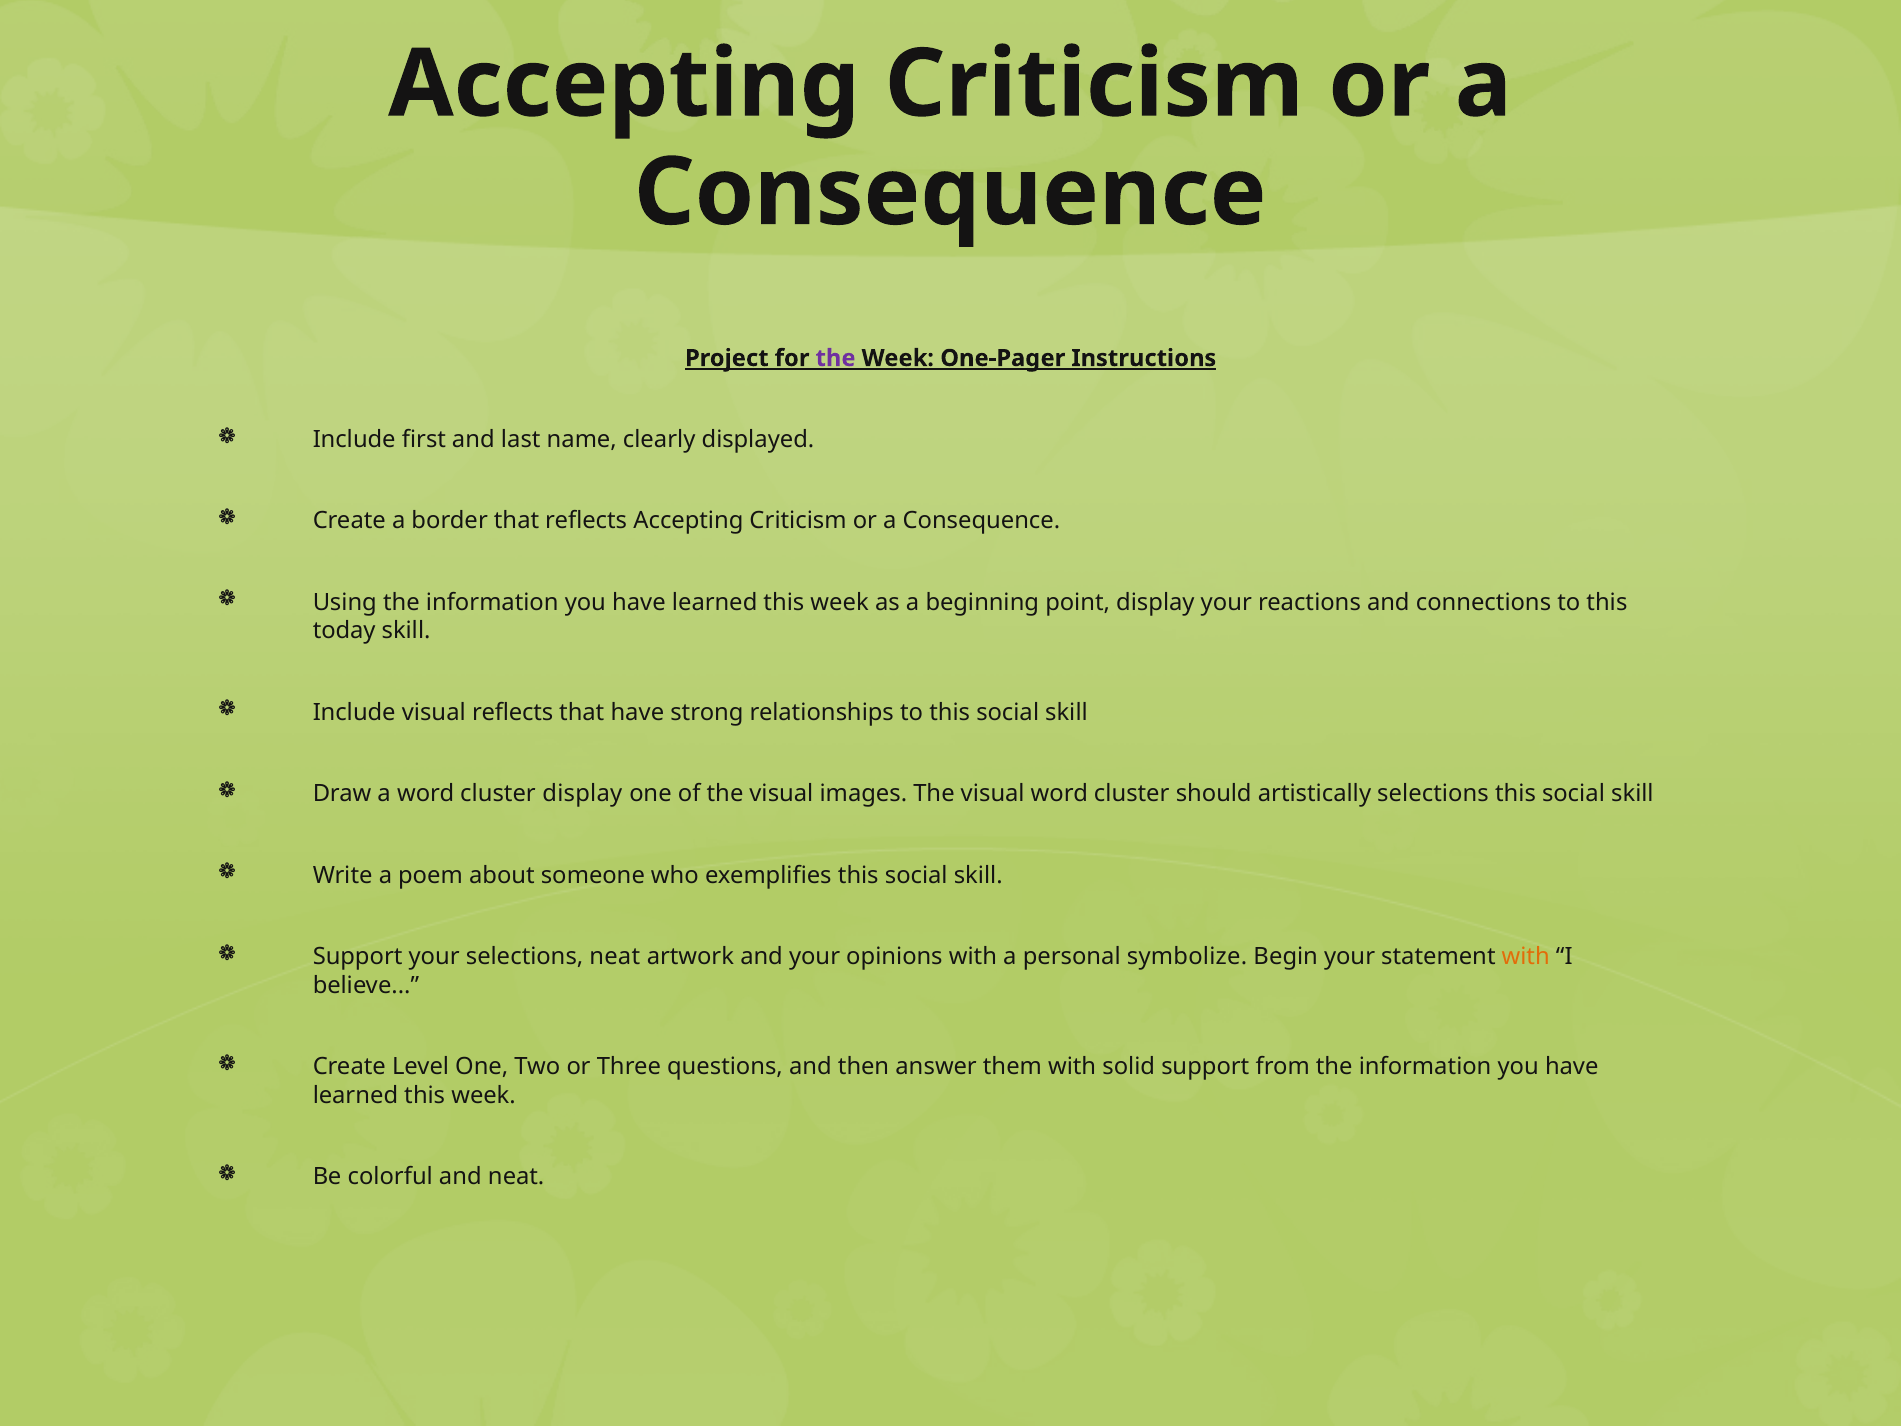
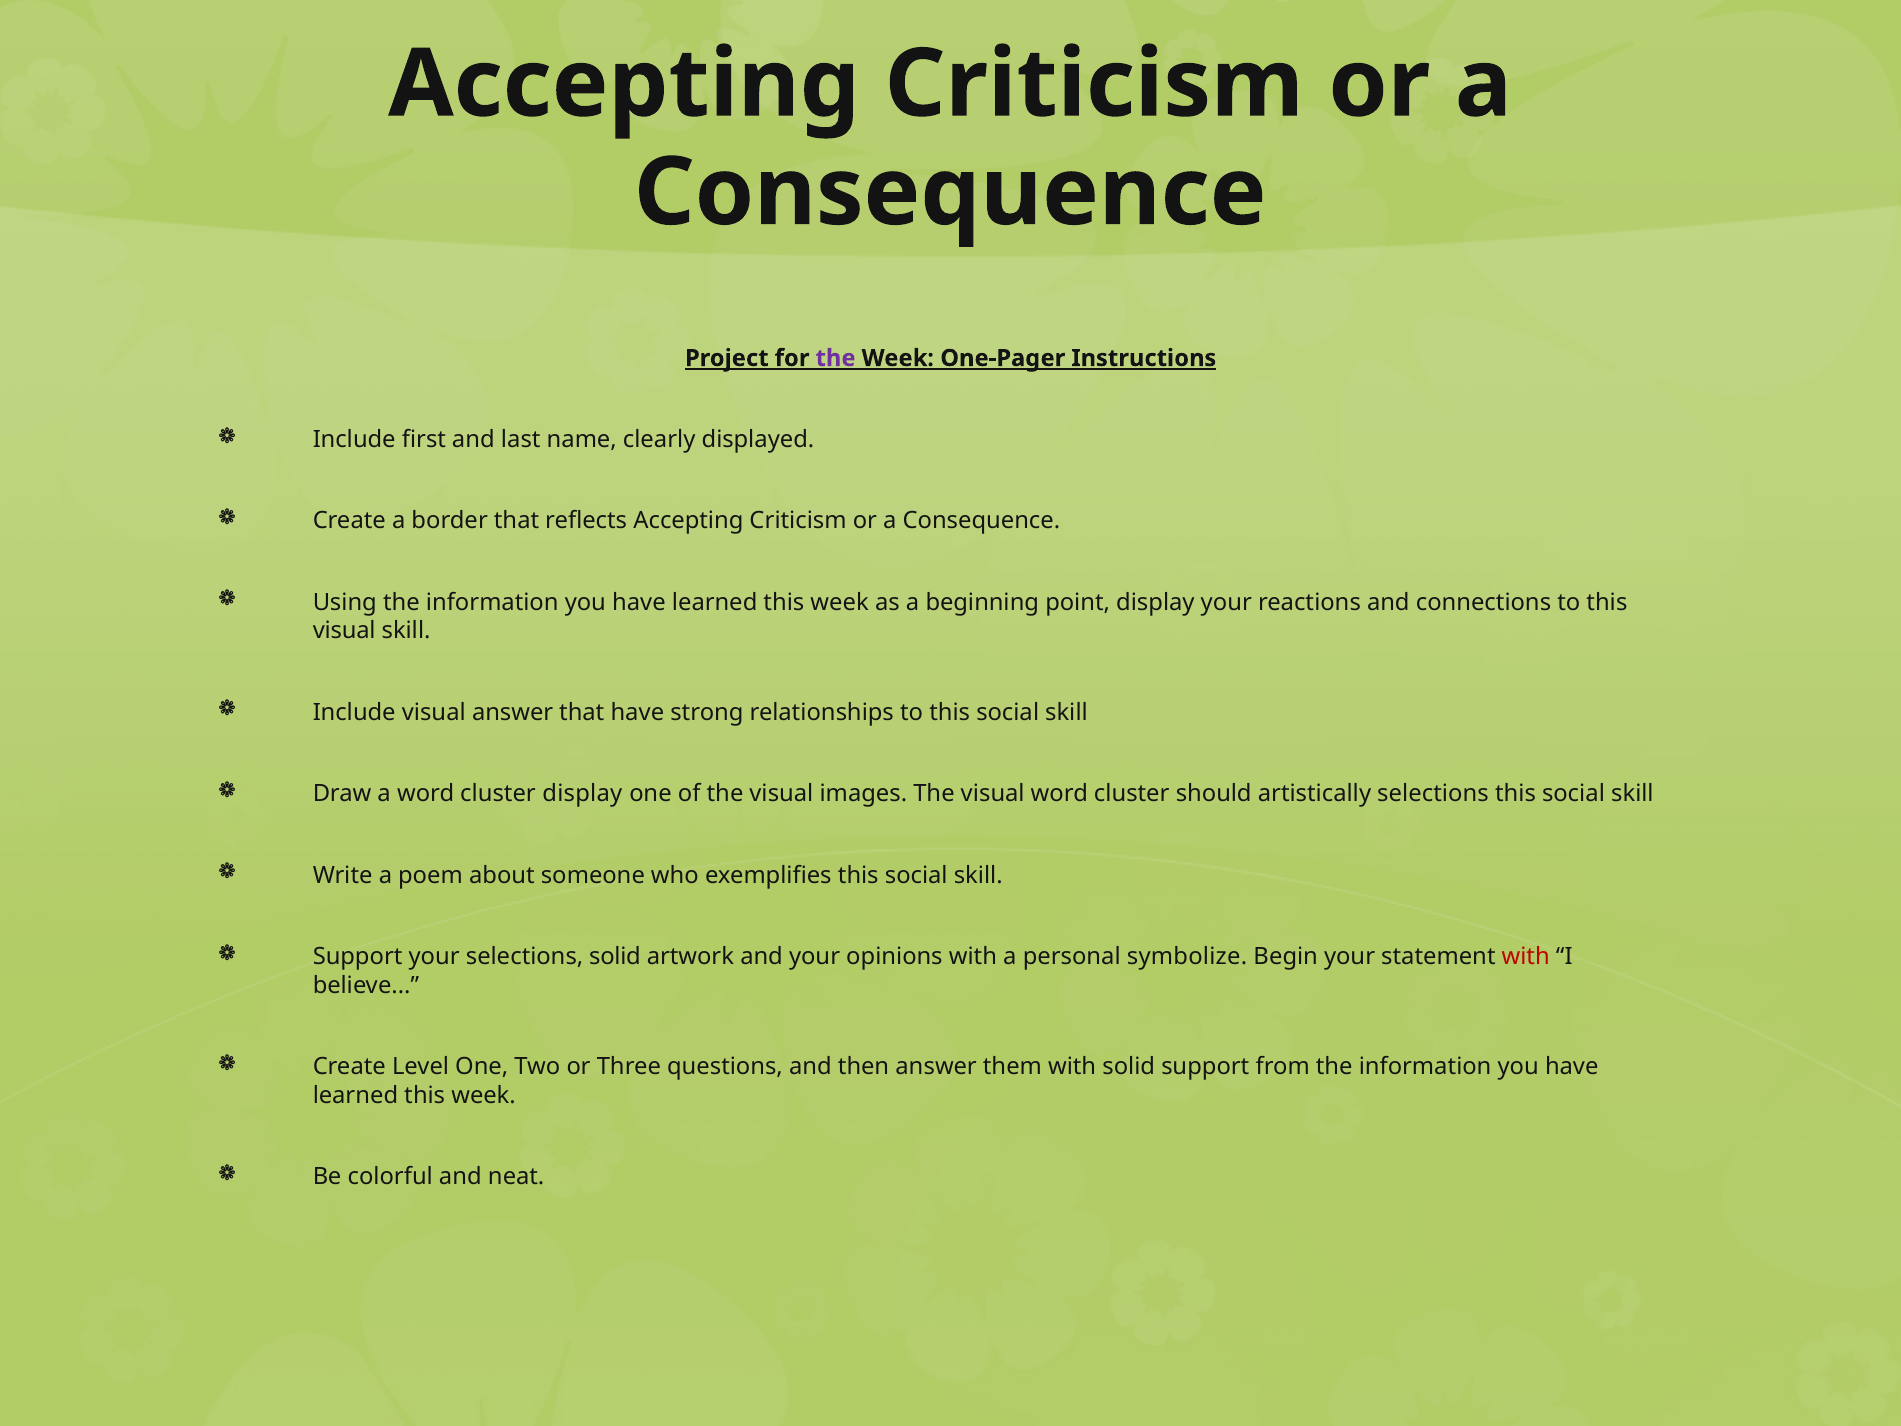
today: today -> visual (344, 631)
visual reflects: reflects -> answer (513, 712)
selections neat: neat -> solid (615, 957)
with colour: orange -> red (1526, 957)
